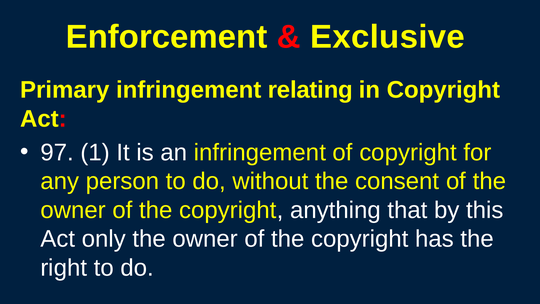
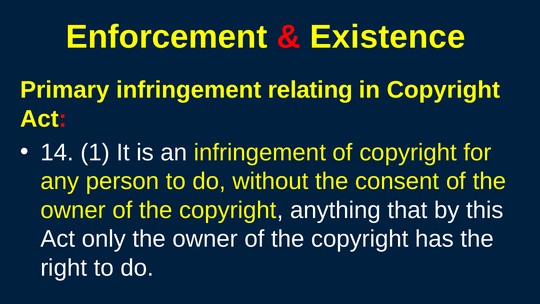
Exclusive: Exclusive -> Existence (388, 37)
97: 97 -> 14 (57, 152)
